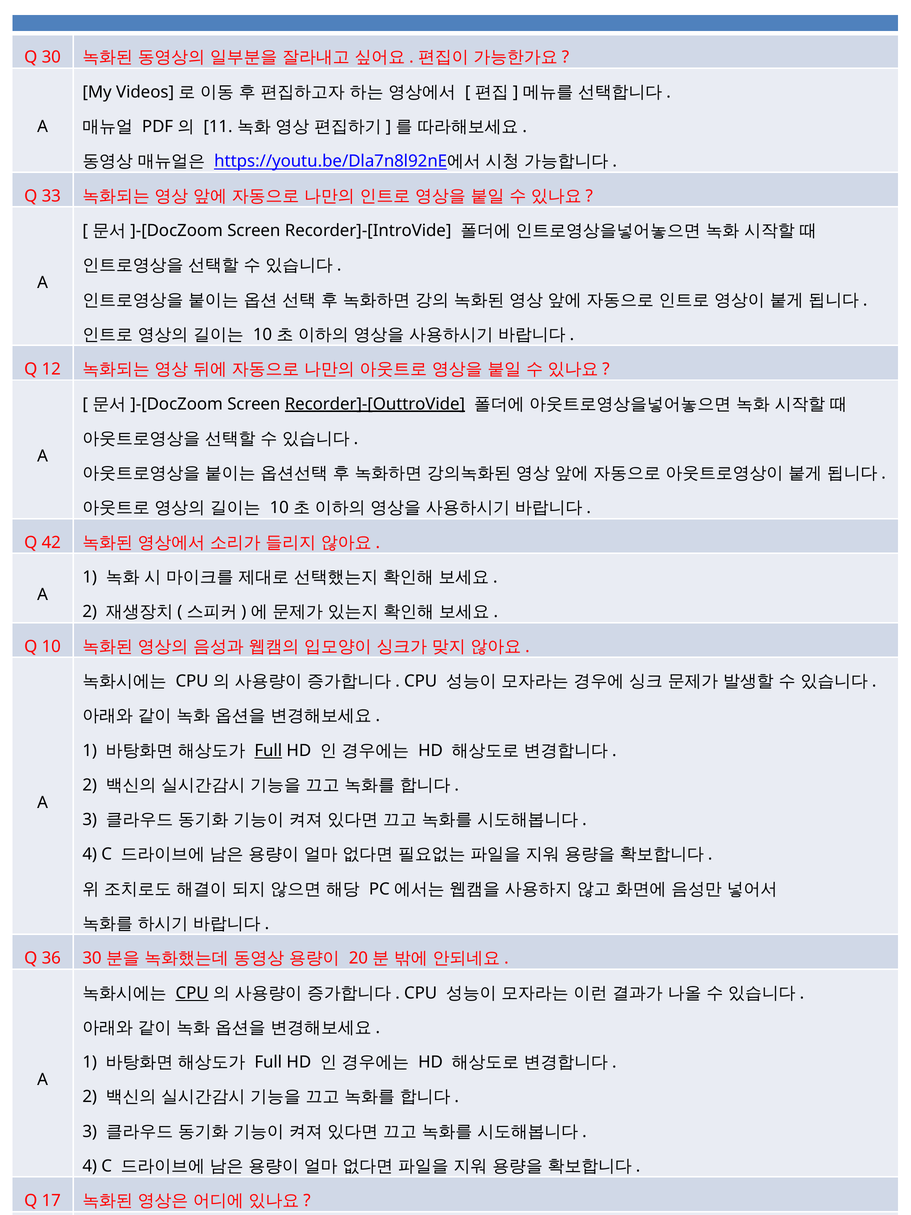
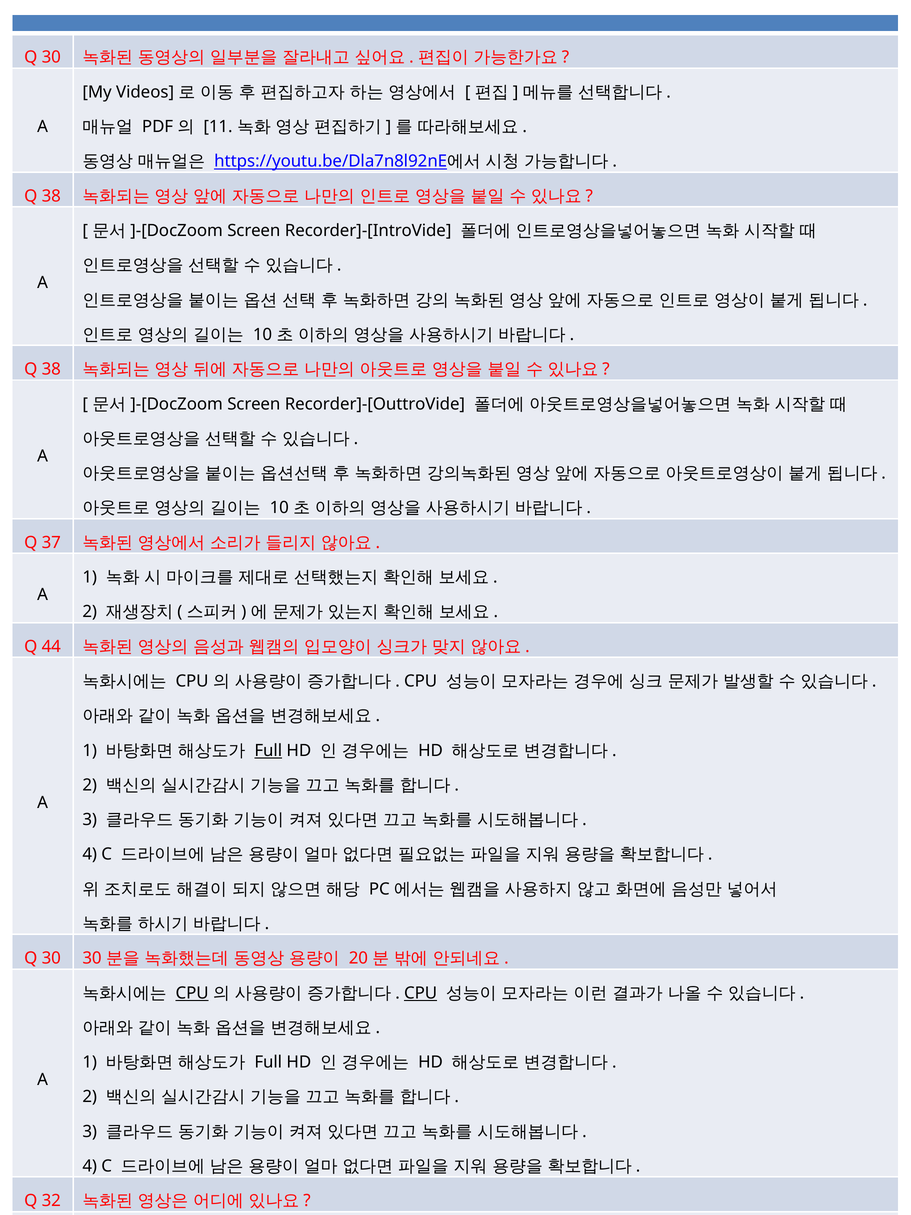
33: 33 -> 38 (51, 196)
12: 12 -> 38 (51, 369)
Recorder]-[OuttroVide underline: present -> none (375, 404)
42: 42 -> 37 (51, 542)
Q 10: 10 -> 44 (51, 646)
36: 36 -> 30 (51, 958)
CPU underline: none -> present (421, 993)
17: 17 -> 32 (51, 1200)
